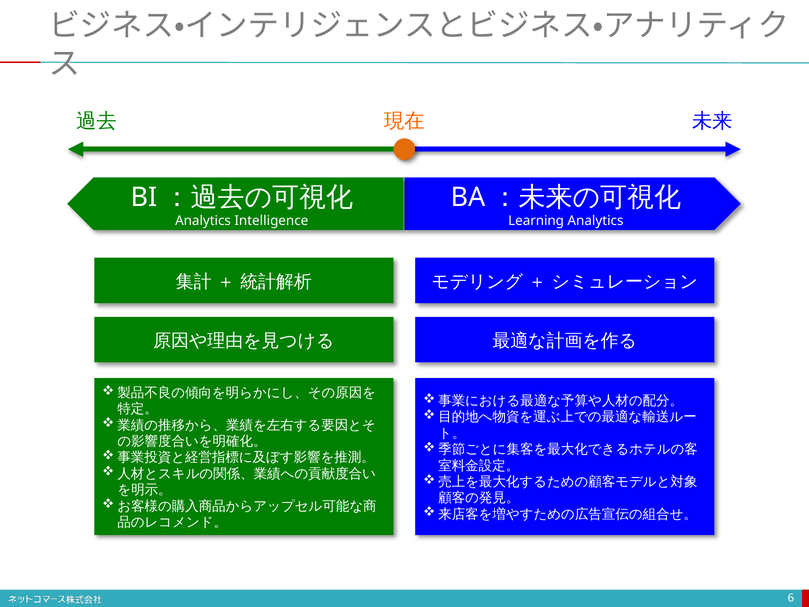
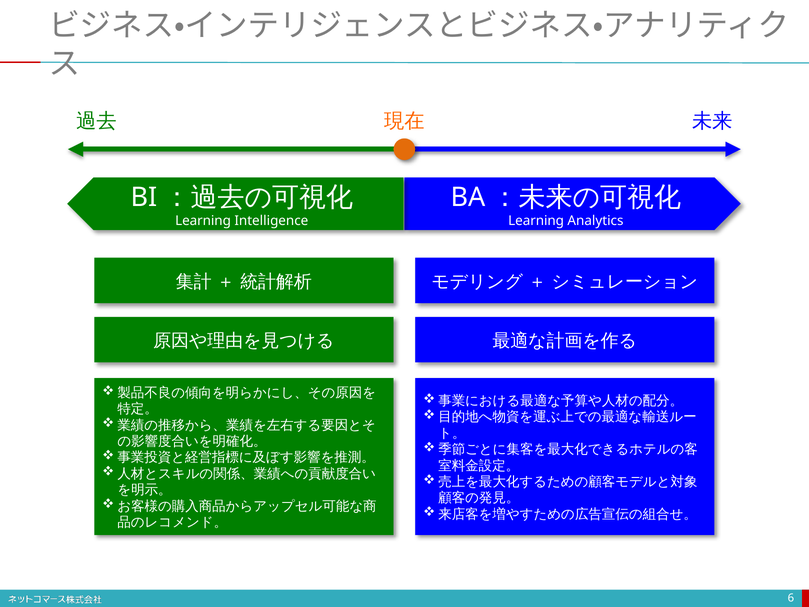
Analytics: Analytics -> Learning (203, 221)
